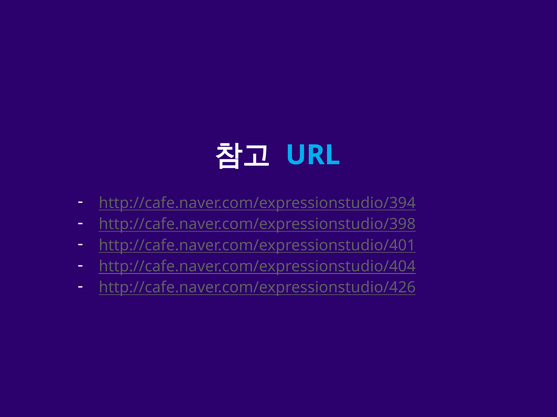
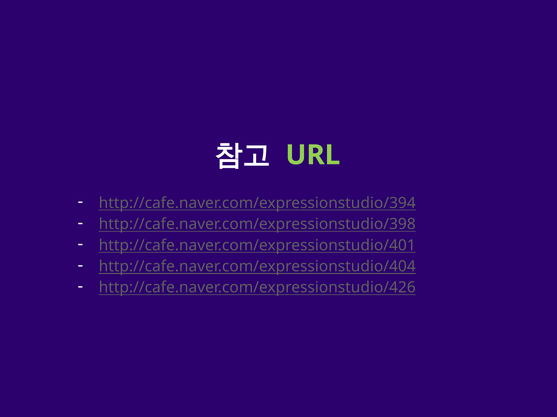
URL colour: light blue -> light green (313, 155)
